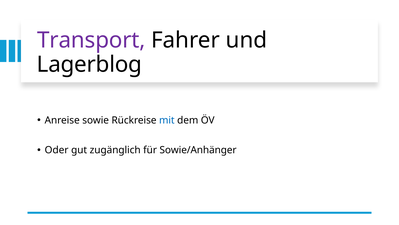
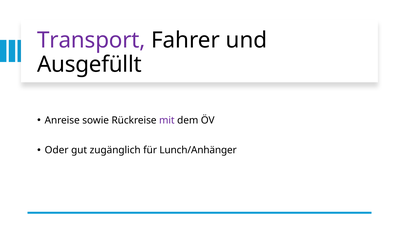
Lagerblog: Lagerblog -> Ausgefüllt (89, 64)
mit colour: blue -> purple (167, 120)
Sowie/Anhänger: Sowie/Anhänger -> Lunch/Anhänger (198, 150)
